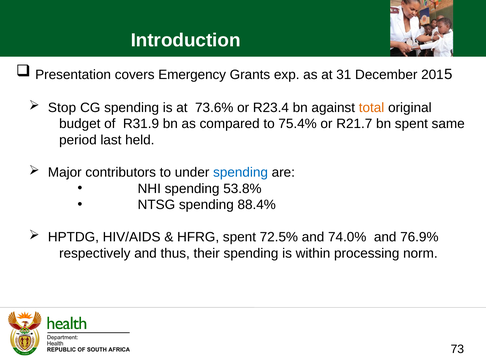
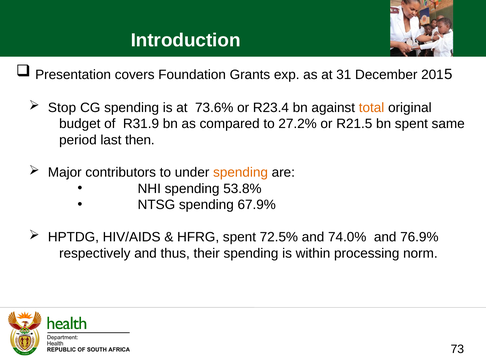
Emergency: Emergency -> Foundation (192, 75)
75.4%: 75.4% -> 27.2% (298, 124)
R21.7: R21.7 -> R21.5 (354, 124)
held: held -> then (140, 140)
spending colour: blue -> orange (241, 173)
88.4%: 88.4% -> 67.9% (257, 205)
